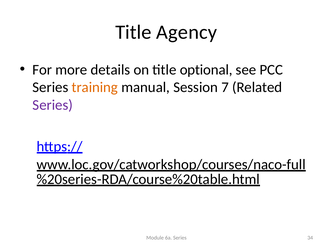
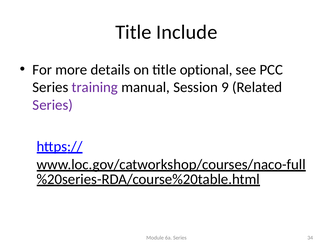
Agency: Agency -> Include (187, 32)
training colour: orange -> purple (95, 88)
7: 7 -> 9 (225, 88)
